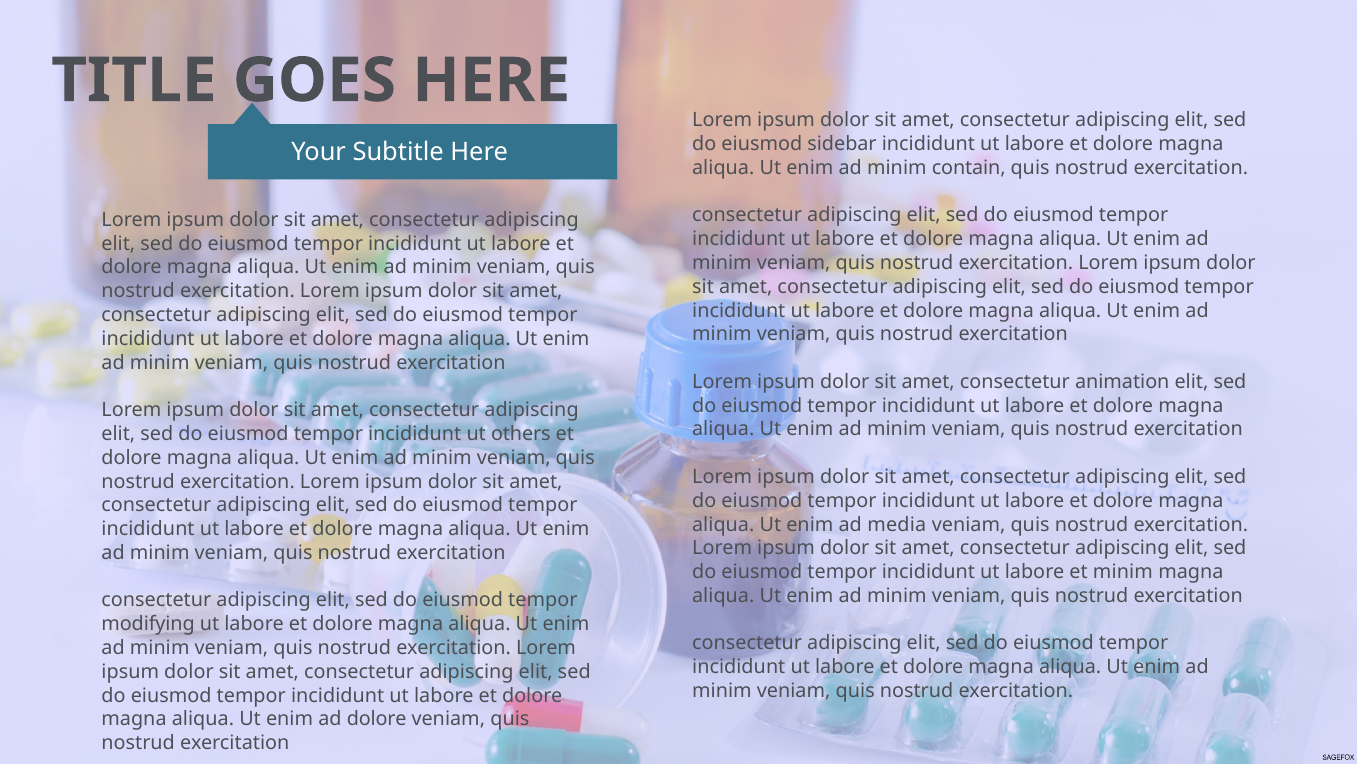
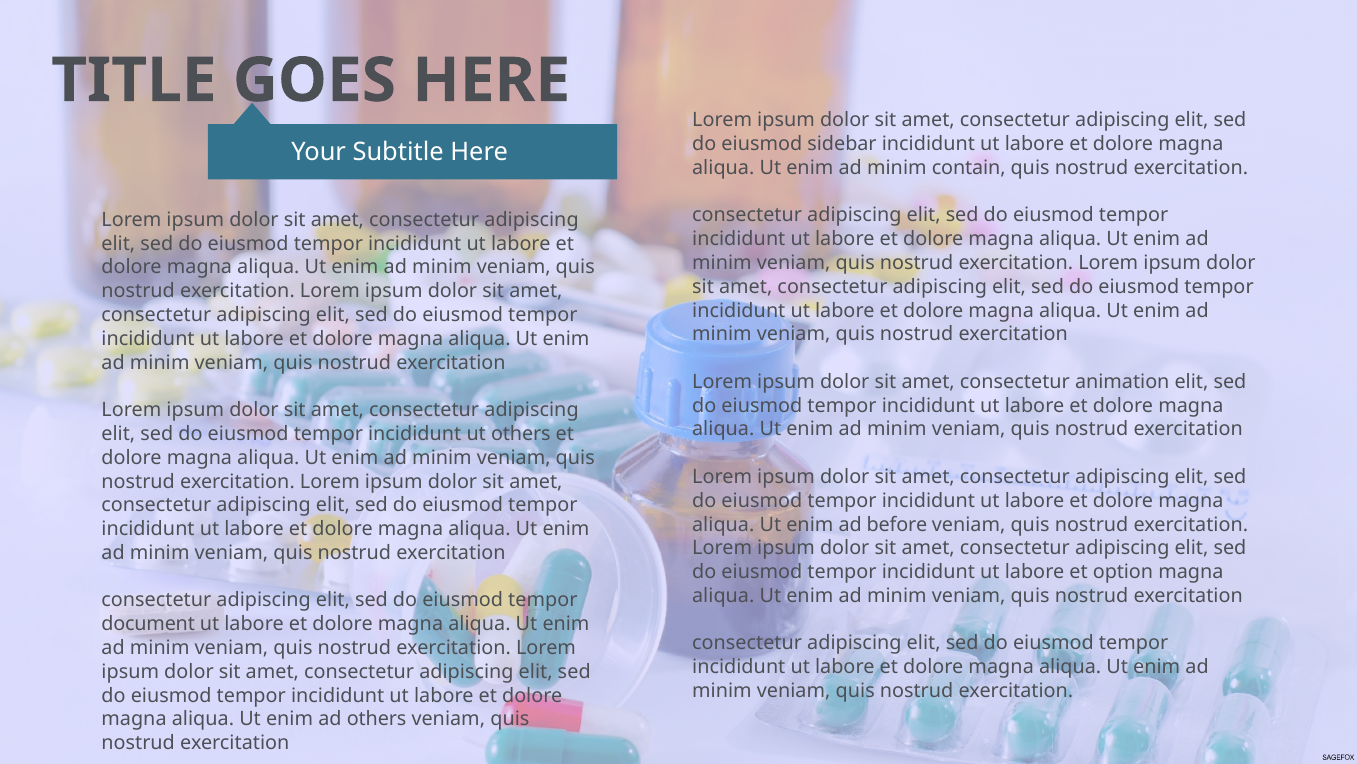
media: media -> before (897, 524)
et minim: minim -> option (1123, 572)
modifying: modifying -> document (148, 624)
ad dolore: dolore -> others (377, 719)
